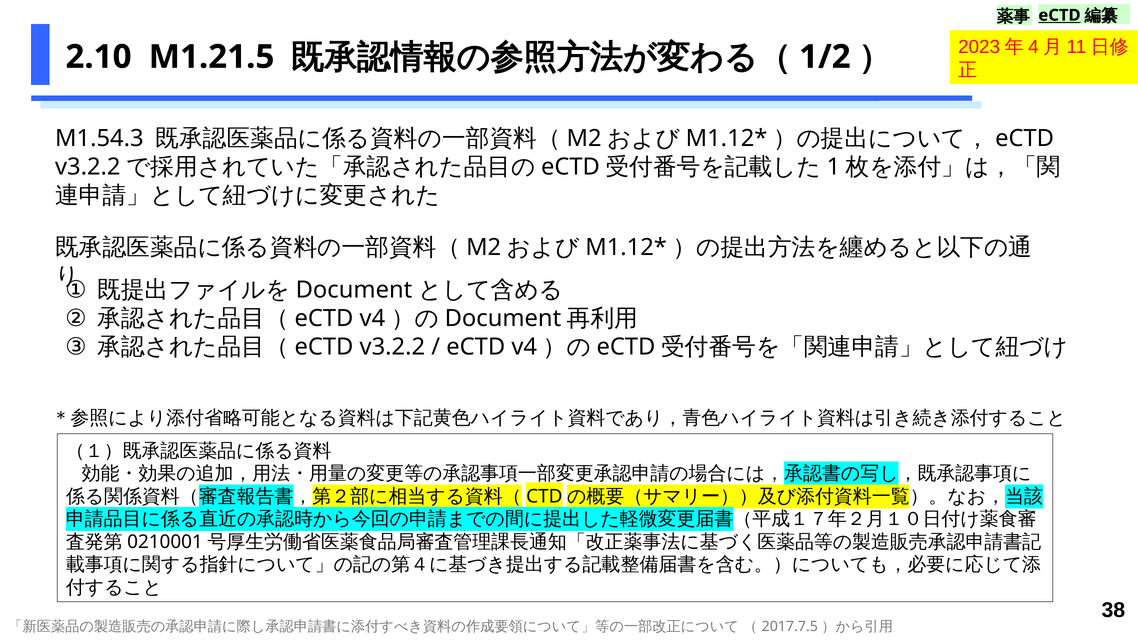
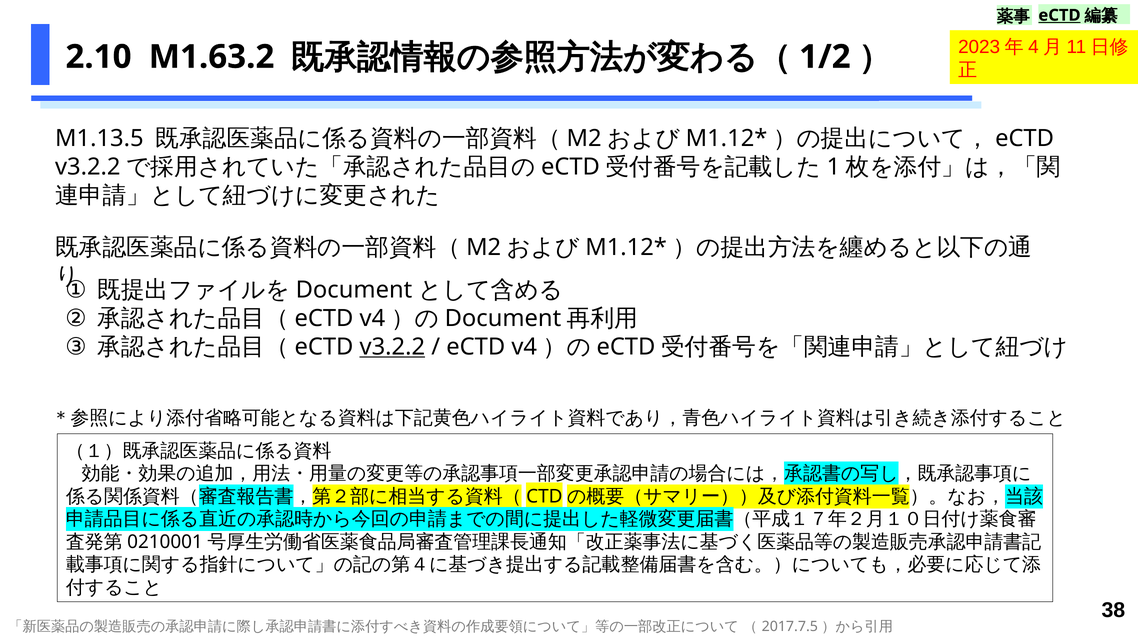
M1.21.5: M1.21.5 -> M1.63.2 (212, 57)
M1.54.3: M1.54.3 -> M1.13.5 (99, 139)
v3.2.2 underline: none -> present (392, 347)
